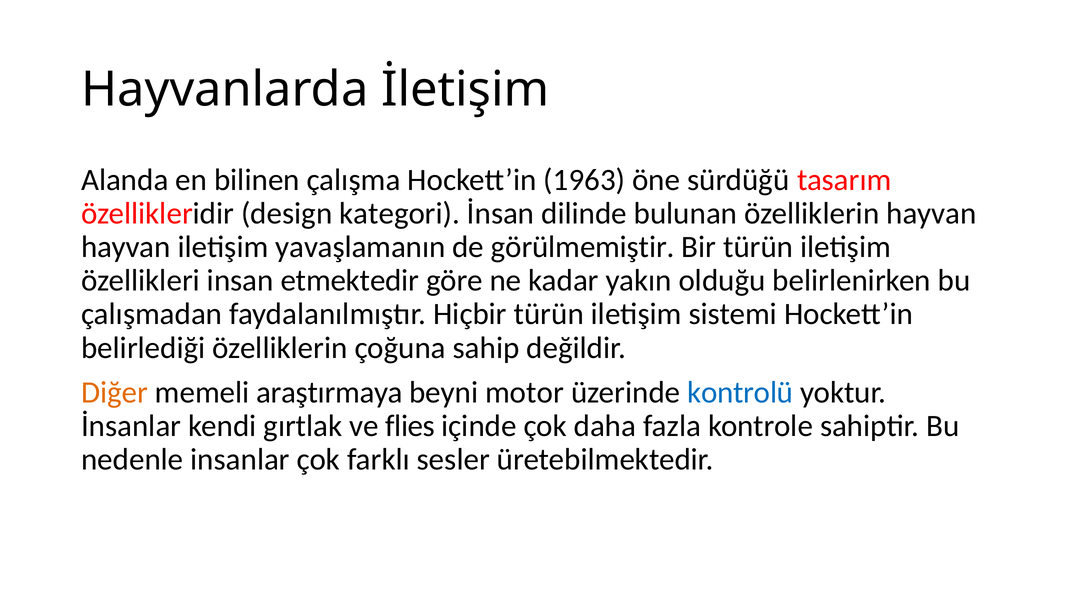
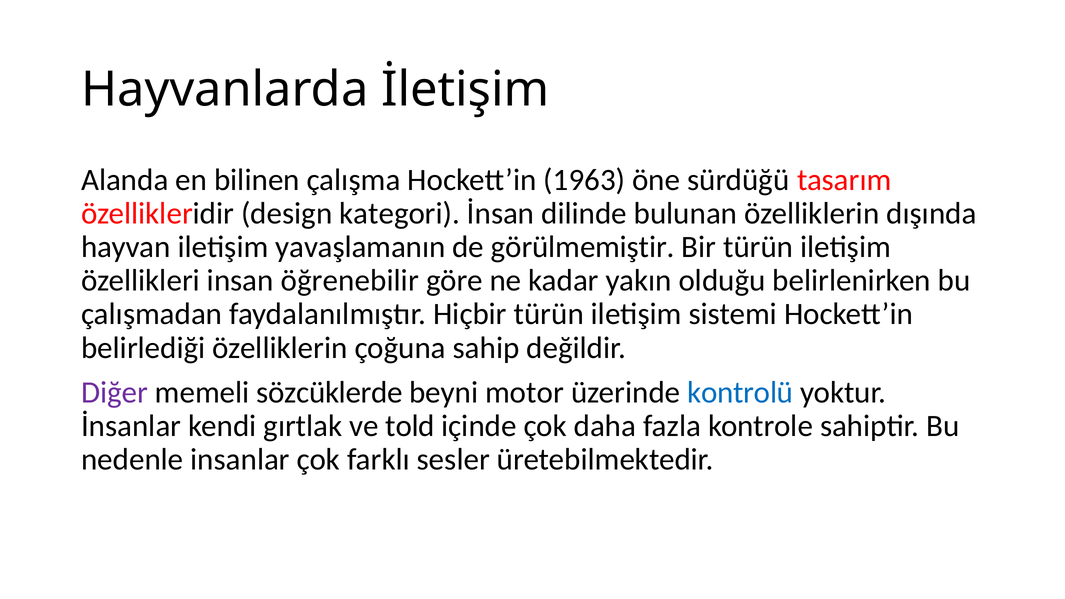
özelliklerin hayvan: hayvan -> dışında (931, 214)
etmektedir: etmektedir -> öğrenebilir (350, 281)
Diğer colour: orange -> purple (115, 392)
araştırmaya: araştırmaya -> sözcüklerde (330, 392)
flies: flies -> told (410, 426)
